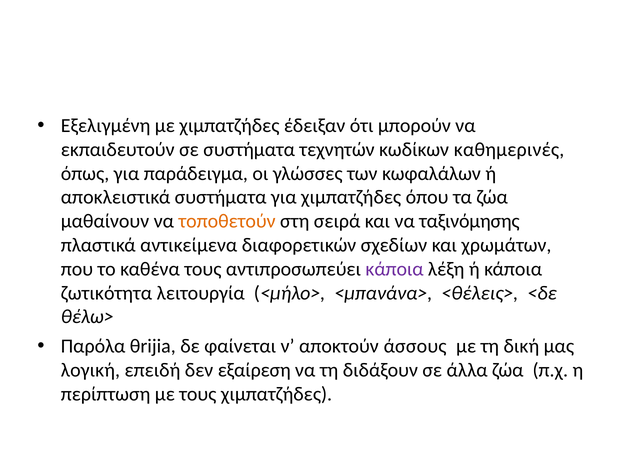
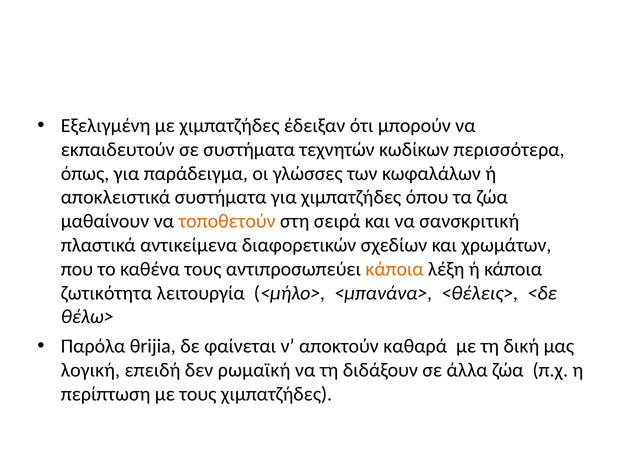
καθημερινές: καθημερινές -> περισσότερα (509, 150)
ταξινόμησης: ταξινόμησης -> σανσκριτική (469, 221)
κάποια colour: purple -> orange (395, 269)
άσσους: άσσους -> καθαρά (415, 346)
εξαίρεση: εξαίρεση -> ρωμαϊκή (254, 370)
